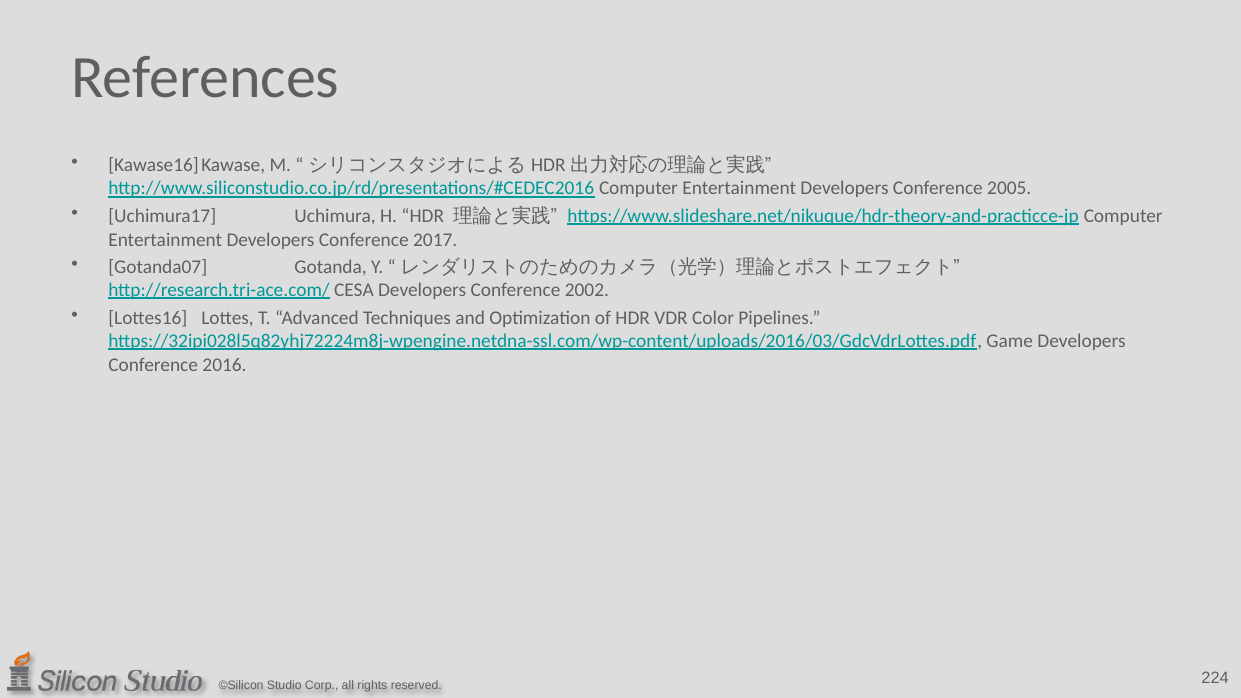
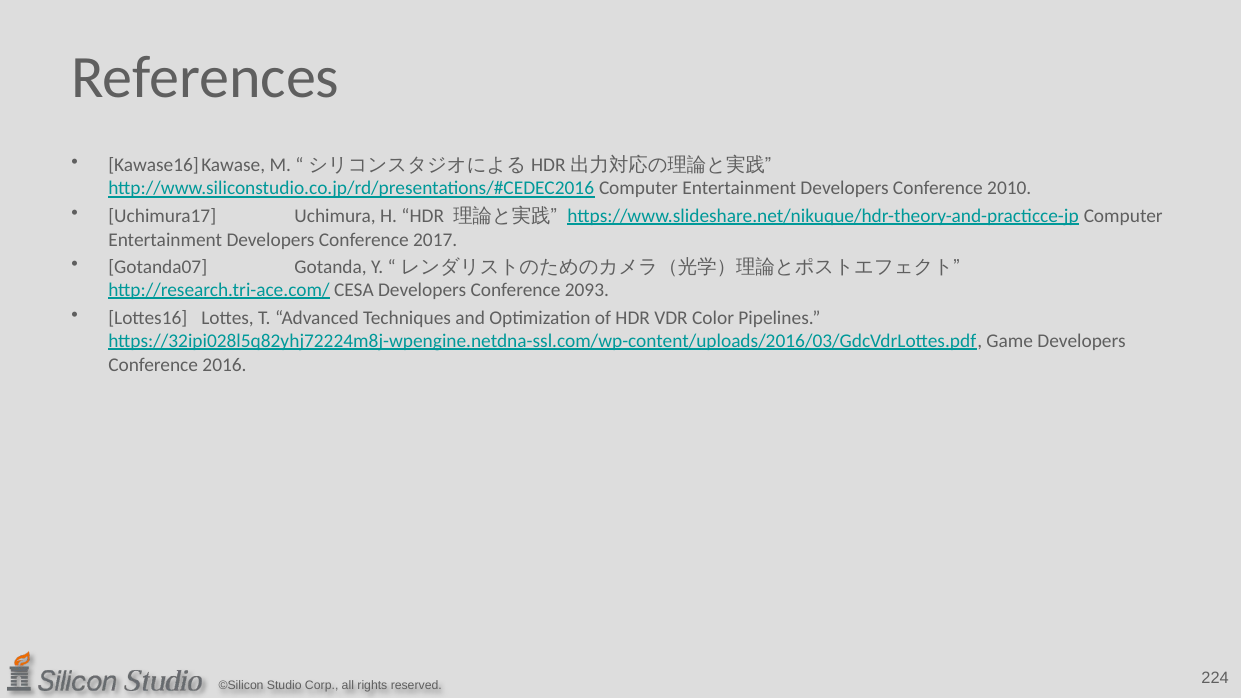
2005: 2005 -> 2010 (1009, 188)
2002: 2002 -> 2093 (587, 290)
